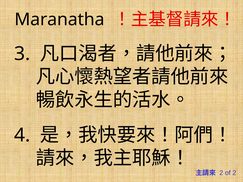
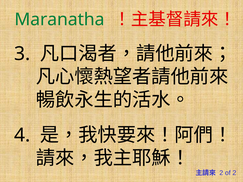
Maranatha colour: black -> green (60, 20)
